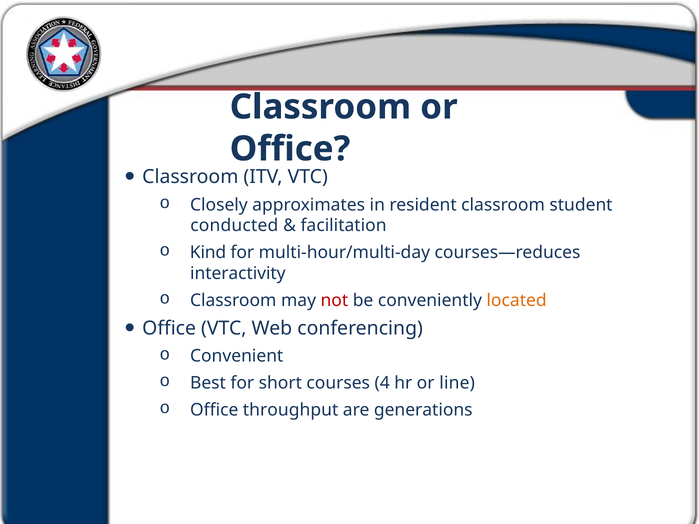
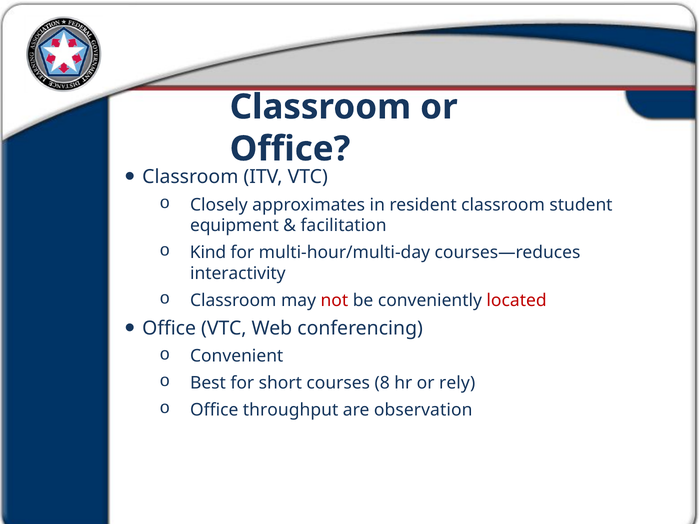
conducted: conducted -> equipment (234, 226)
located colour: orange -> red (517, 300)
4: 4 -> 8 (382, 383)
line: line -> rely (457, 383)
generations: generations -> observation (423, 410)
